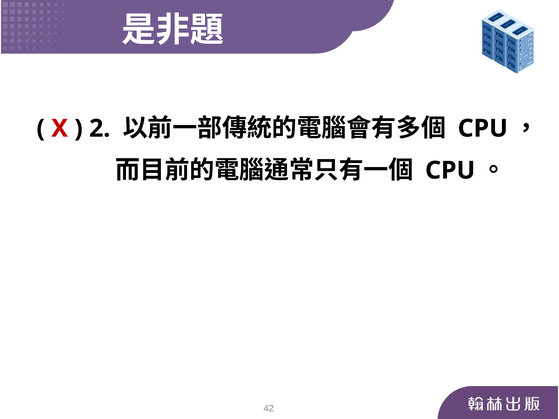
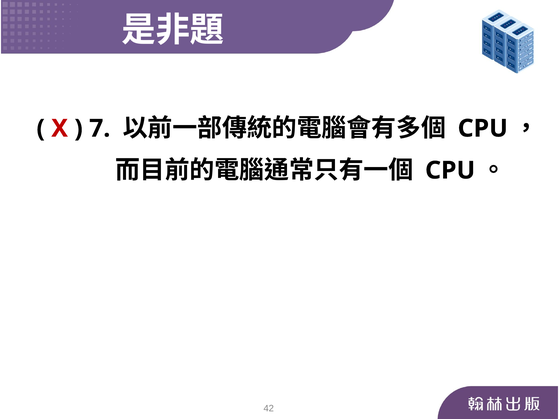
2: 2 -> 7 (100, 128)
